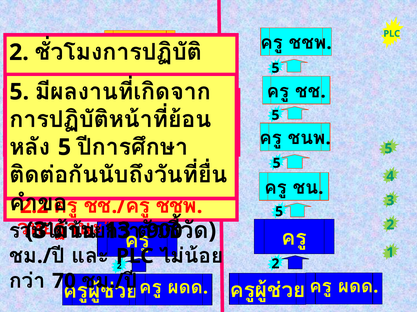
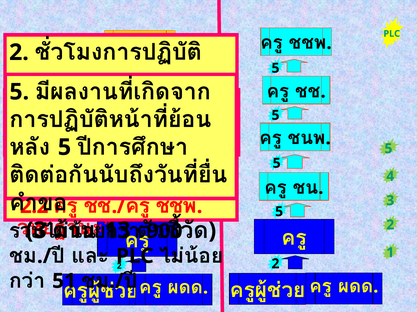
70: 70 -> 51 (64, 282)
